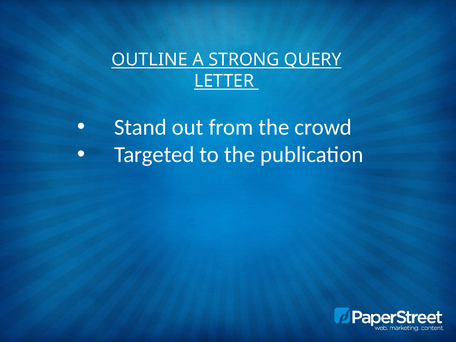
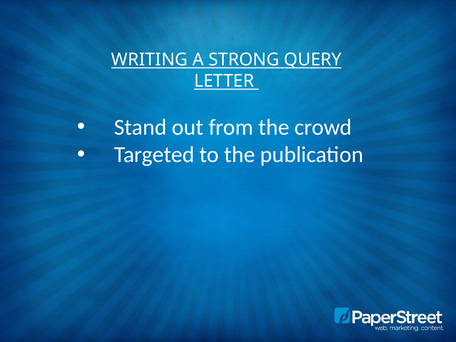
OUTLINE: OUTLINE -> WRITING (150, 60)
